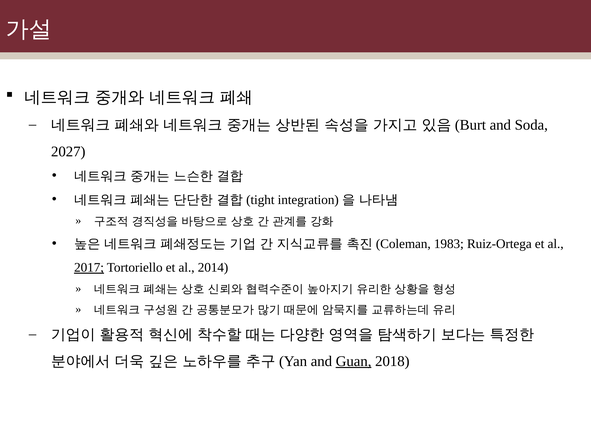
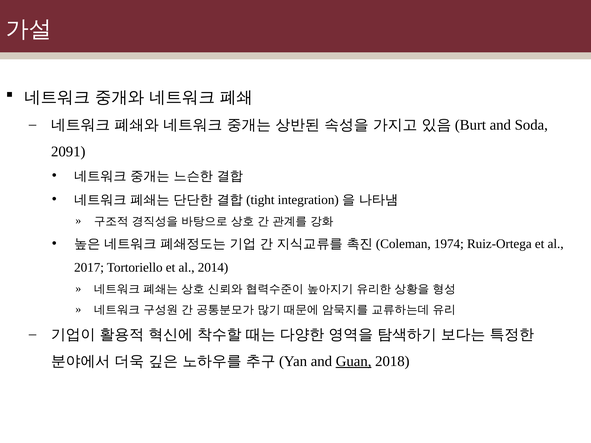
2027: 2027 -> 2091 (68, 152)
1983: 1983 -> 1974 (449, 244)
2017 underline: present -> none (89, 268)
